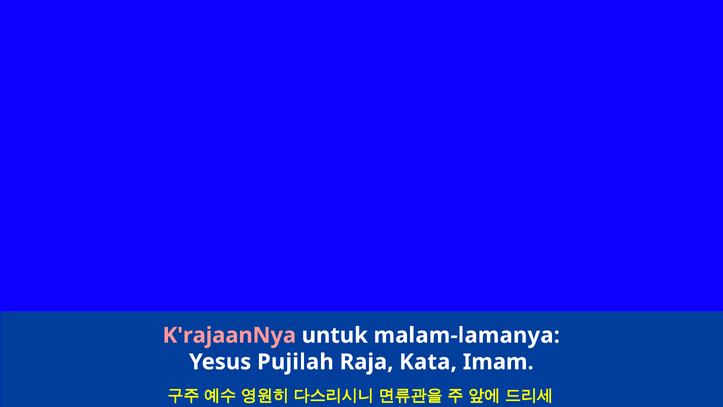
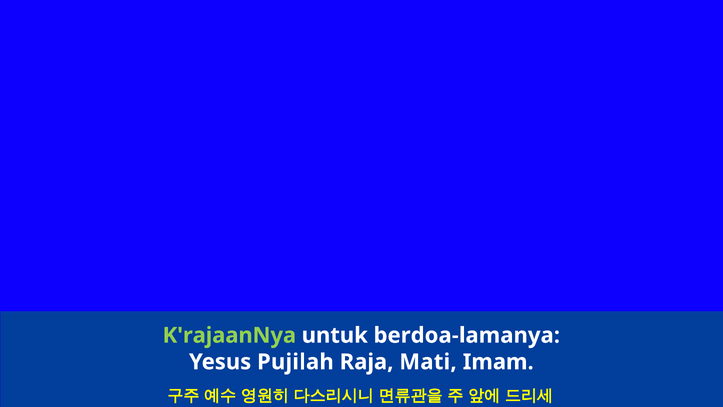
K'rajaanNya colour: pink -> light green (229, 335)
malam-lamanya: malam-lamanya -> berdoa-lamanya (467, 335)
Kata: Kata -> Mati (428, 362)
